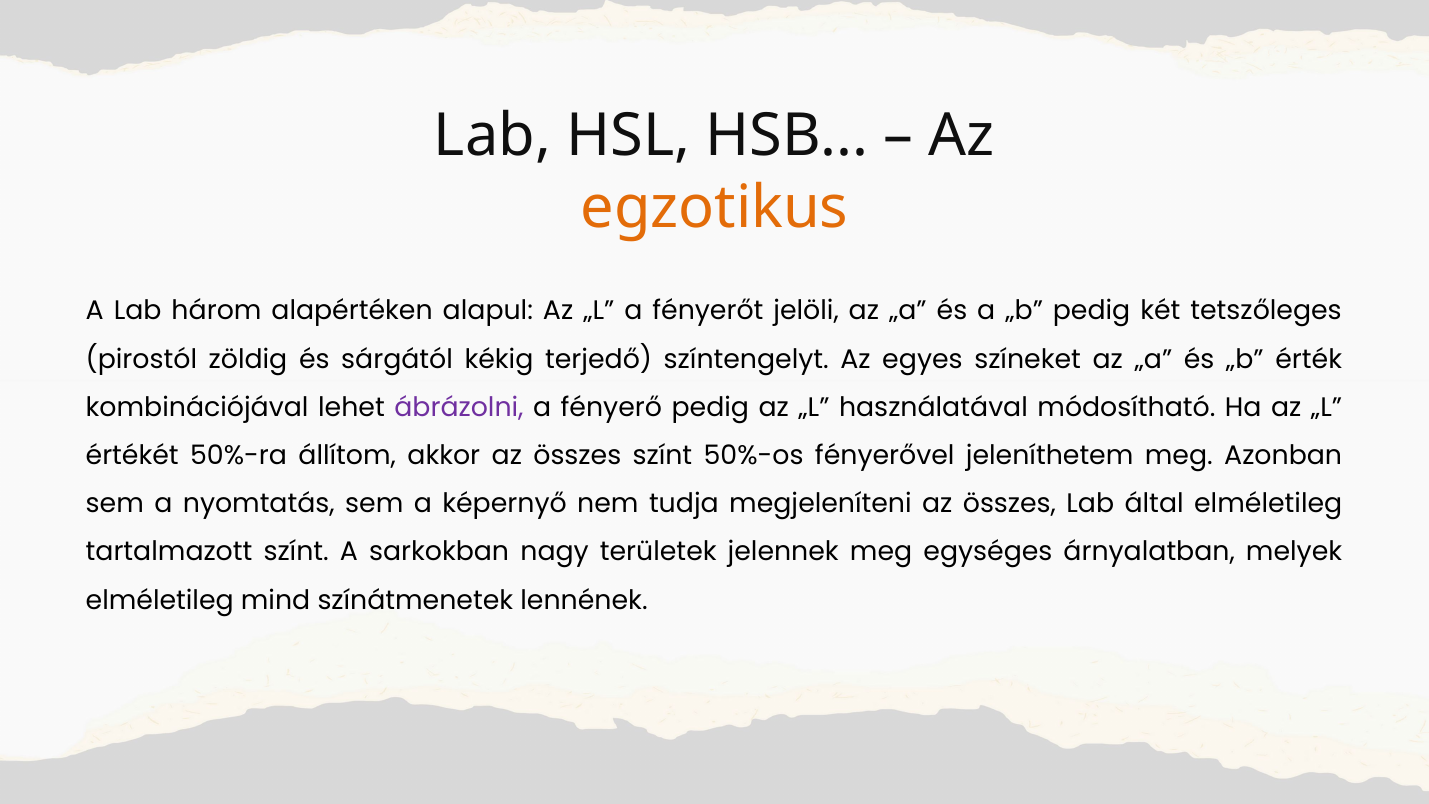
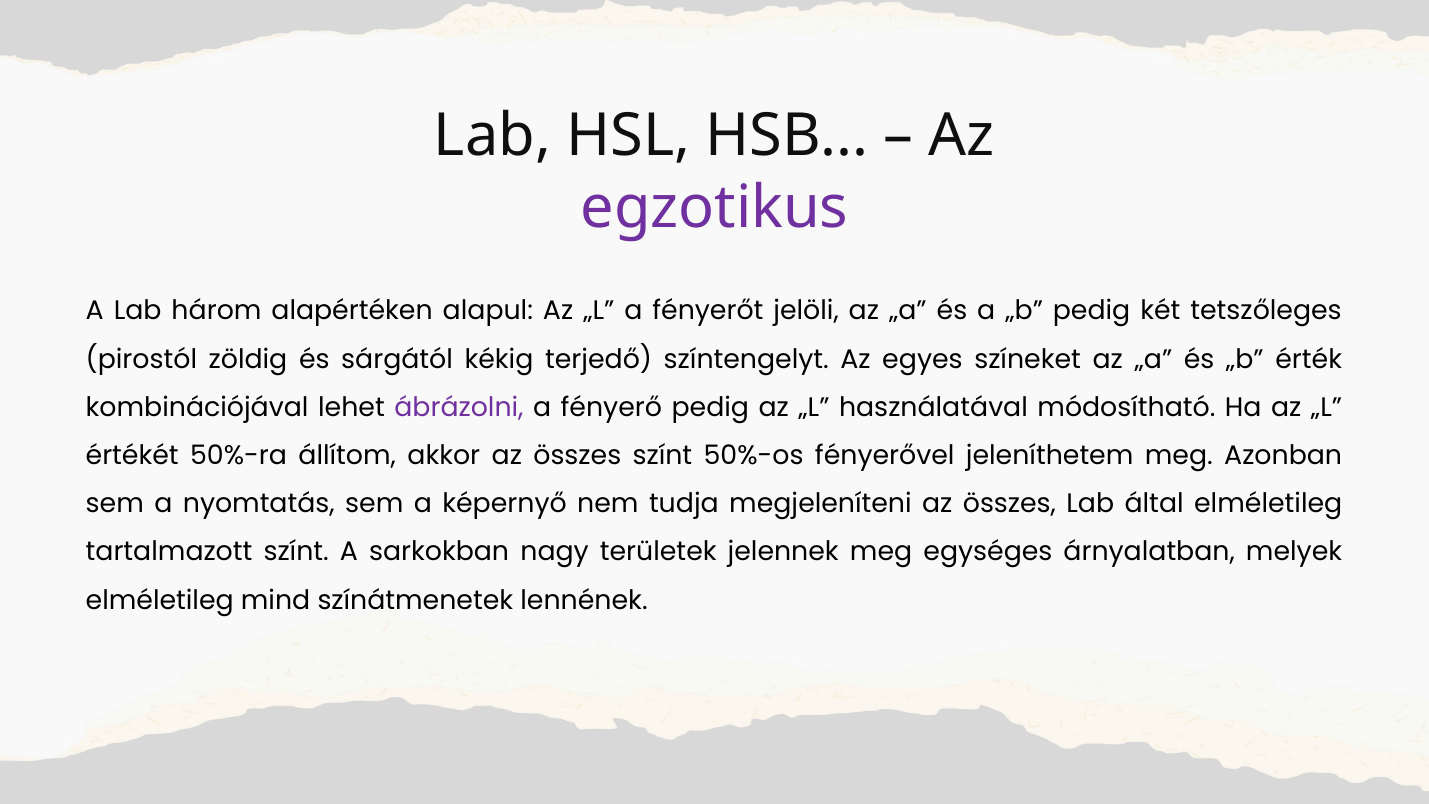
egzotikus colour: orange -> purple (714, 208)
